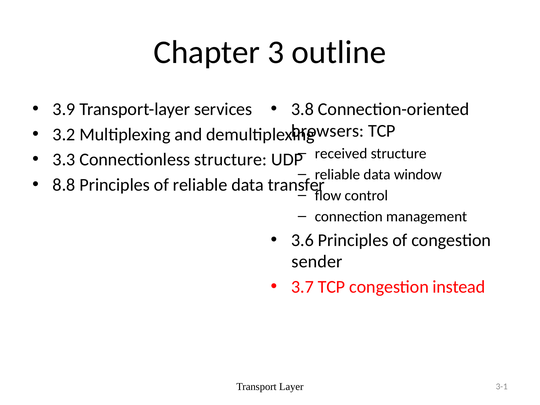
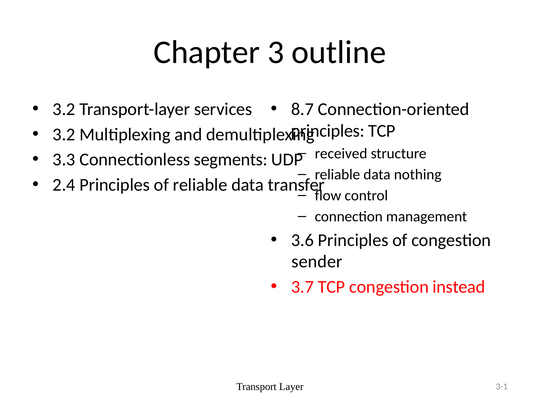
3.9: 3.9 -> 3.2 (64, 109)
3.8: 3.8 -> 8.7 (303, 109)
browsers: browsers -> principles (328, 131)
Connectionless structure: structure -> segments (231, 160)
window: window -> nothing (418, 174)
8.8: 8.8 -> 2.4 (64, 185)
